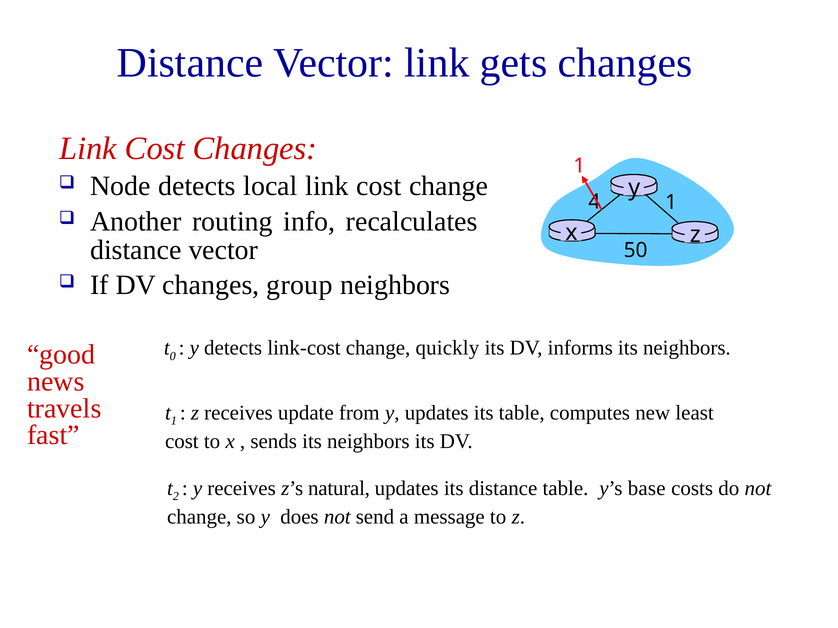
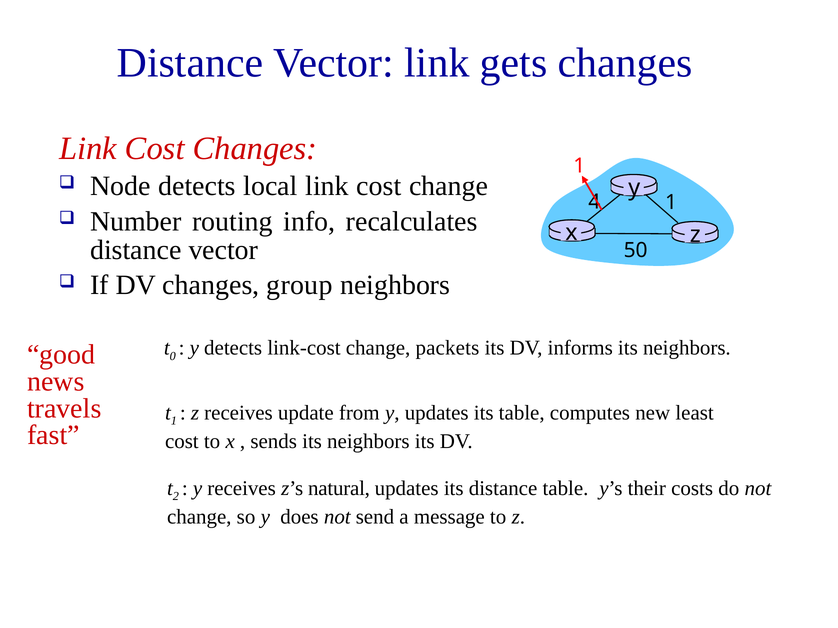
Another: Another -> Number (136, 222)
quickly: quickly -> packets (447, 348)
base: base -> their (647, 489)
